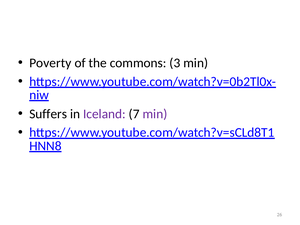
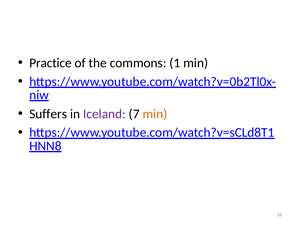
Poverty: Poverty -> Practice (50, 63)
3: 3 -> 1 (175, 63)
min colour: purple -> orange (155, 114)
